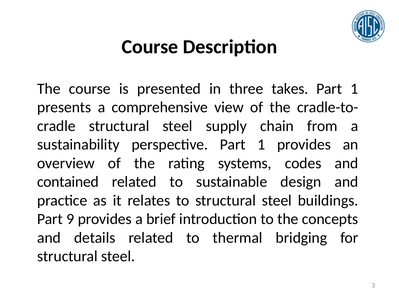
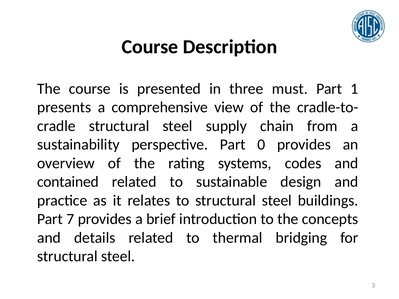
takes: takes -> must (290, 89)
perspective Part 1: 1 -> 0 (261, 145)
9: 9 -> 7 (70, 219)
